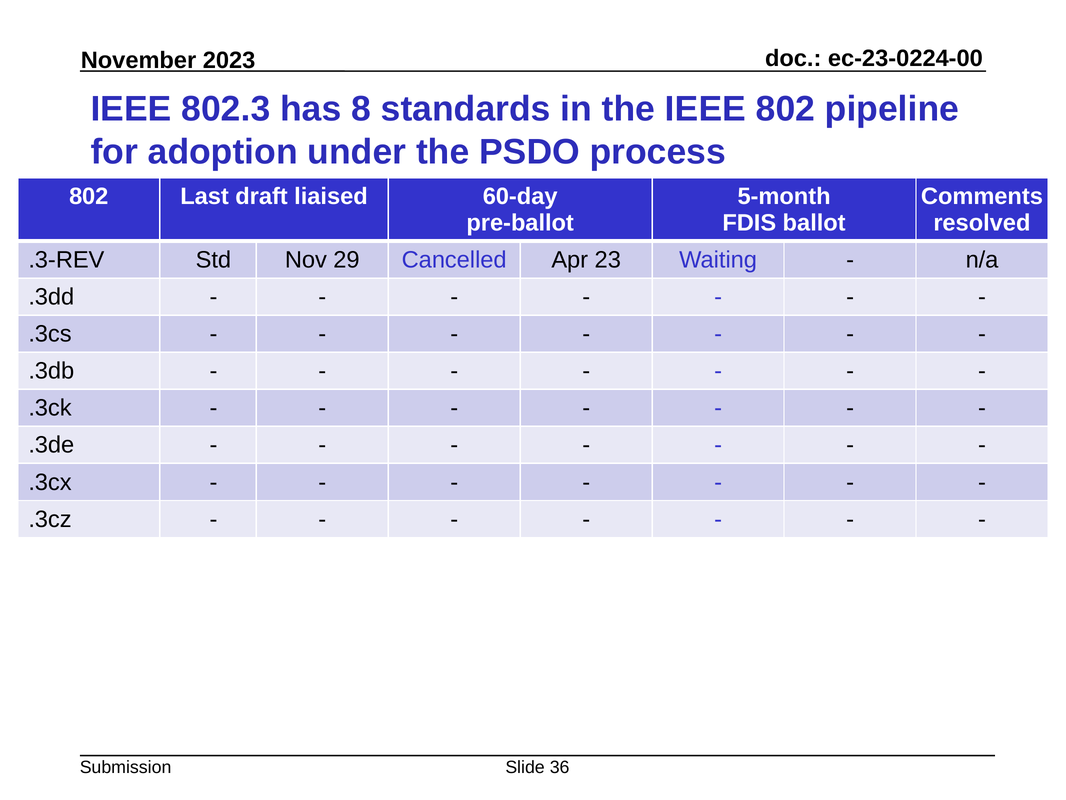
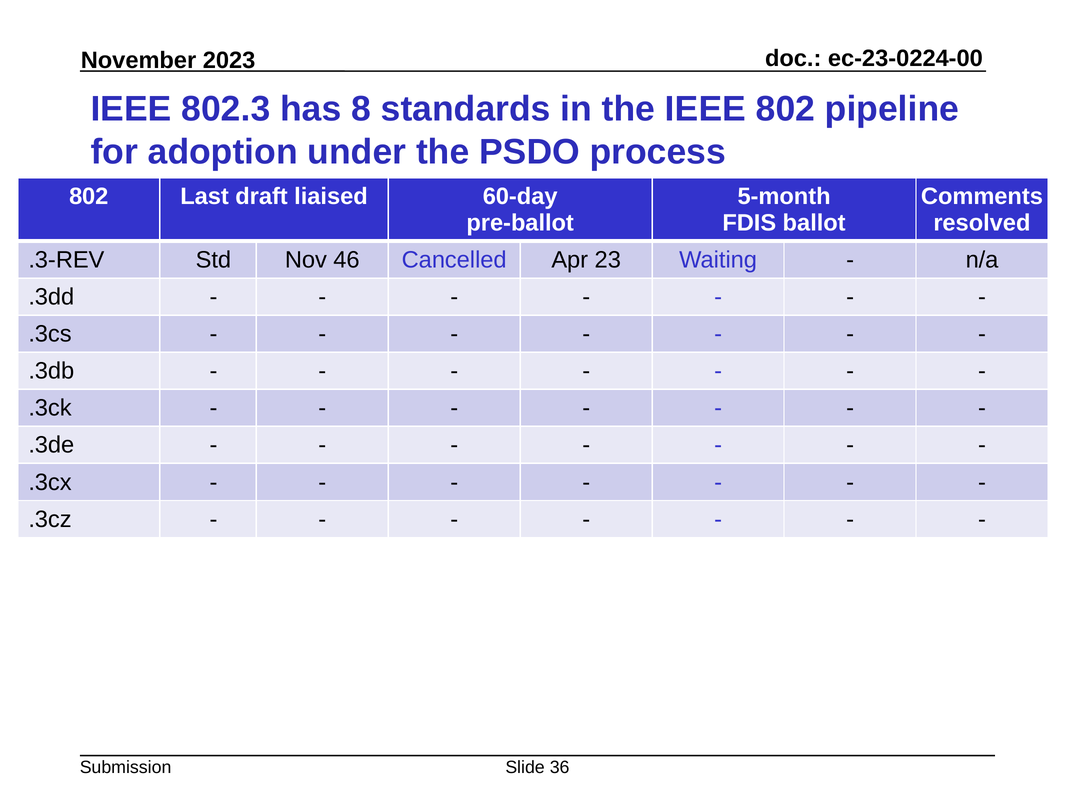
29: 29 -> 46 (346, 260)
